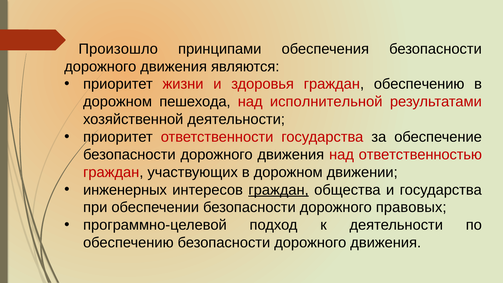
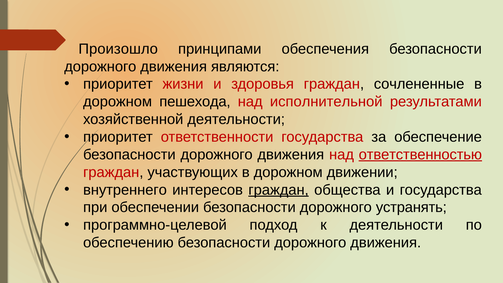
граждан обеспечению: обеспечению -> сочлененные (419, 84)
ответственностью underline: none -> present (420, 155)
инженерных: инженерных -> внутреннего (125, 190)
правовых: правовых -> устранять (411, 207)
